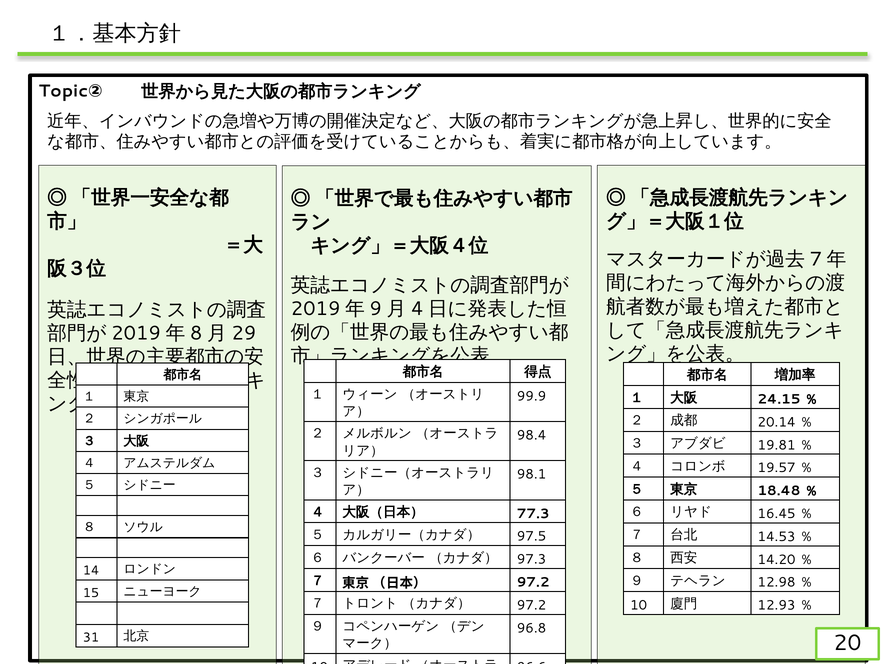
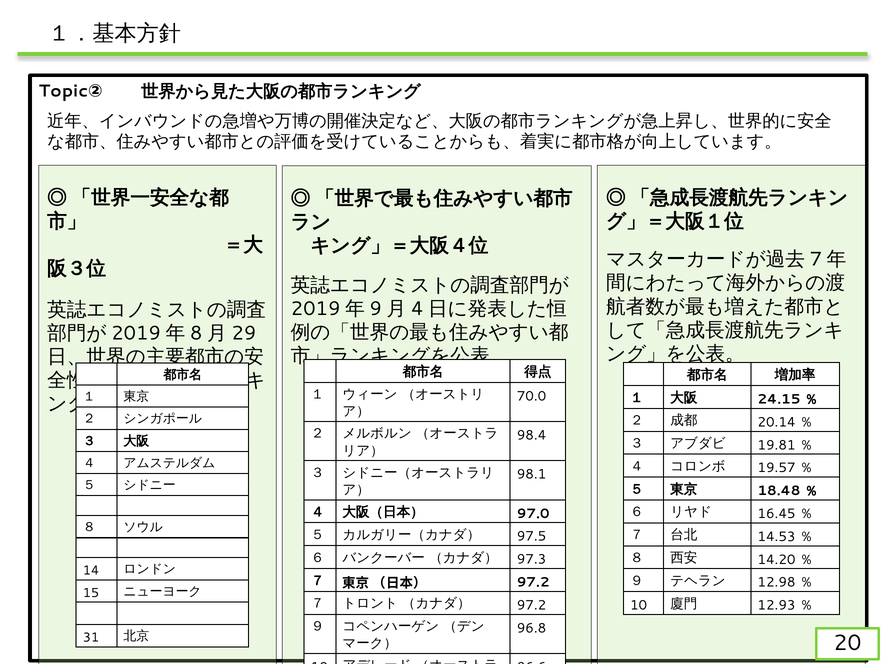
99.9: 99.9 -> 70.0 (532, 396)
77.3: 77.3 -> 97.0 (533, 513)
